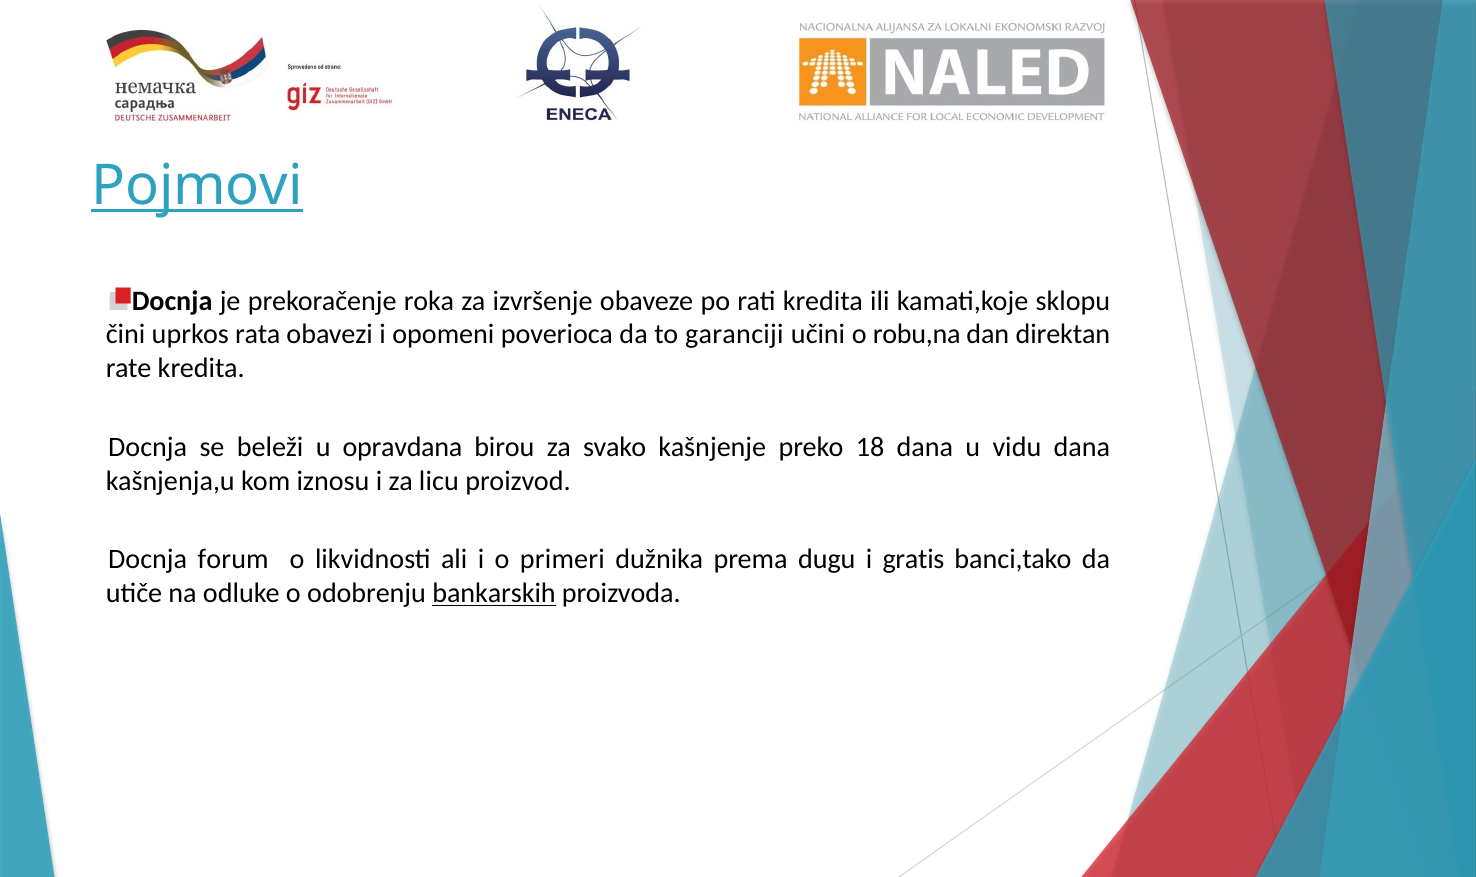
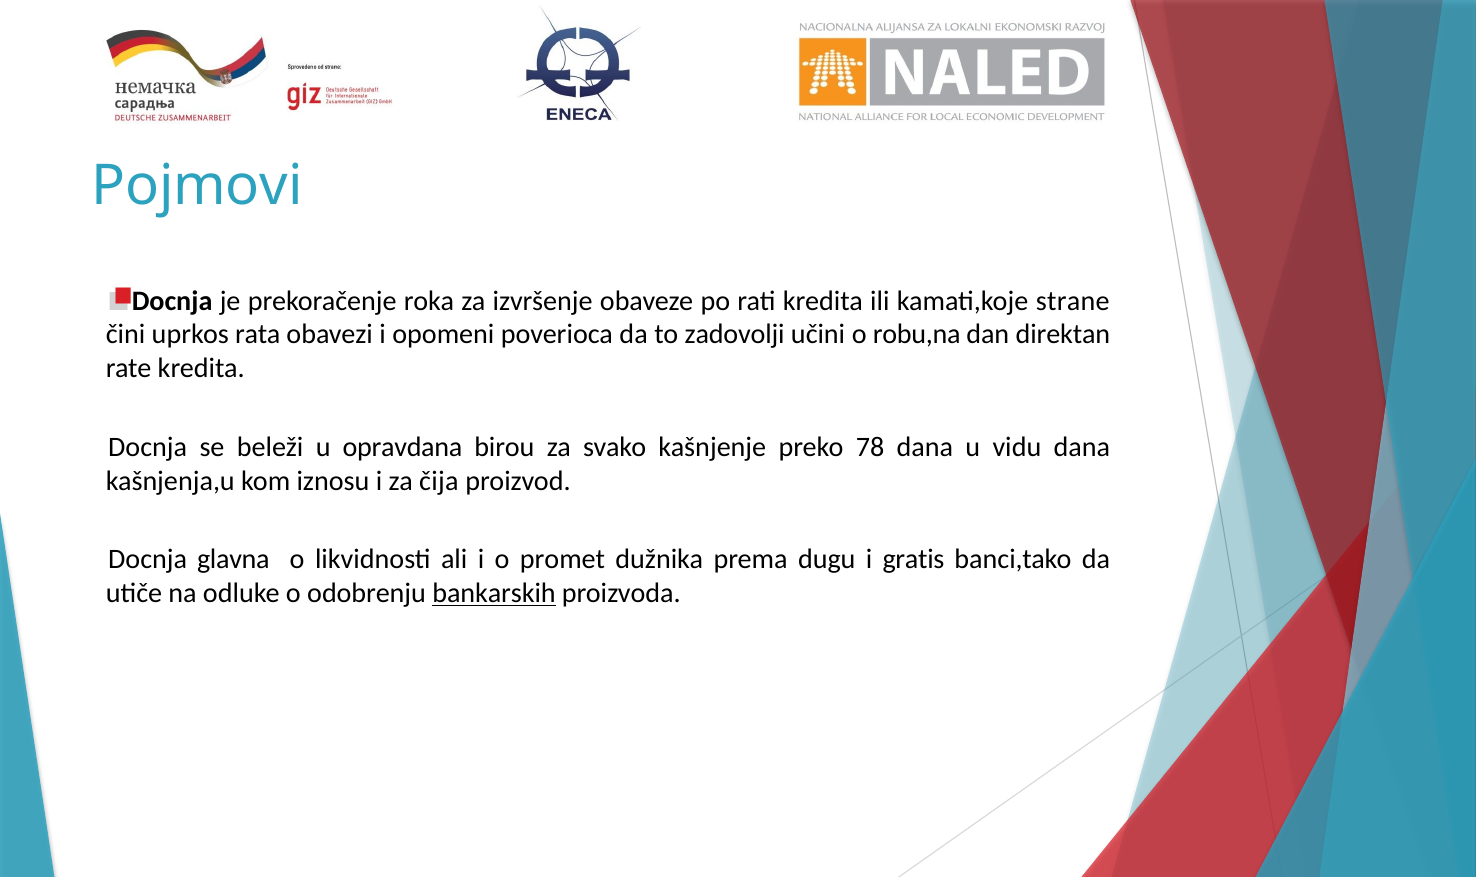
Pojmovi underline: present -> none (197, 186)
sklopu: sklopu -> strane (1073, 301)
garanciji: garanciji -> zadovolji (735, 335)
18: 18 -> 78 (870, 447)
licu: licu -> čija (439, 481)
forum: forum -> glavna (233, 560)
primeri: primeri -> promet (563, 560)
